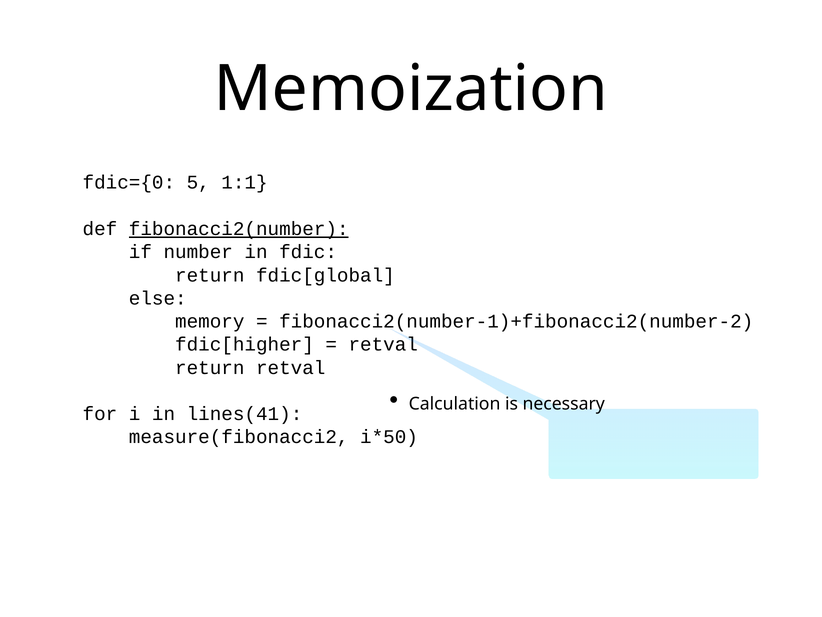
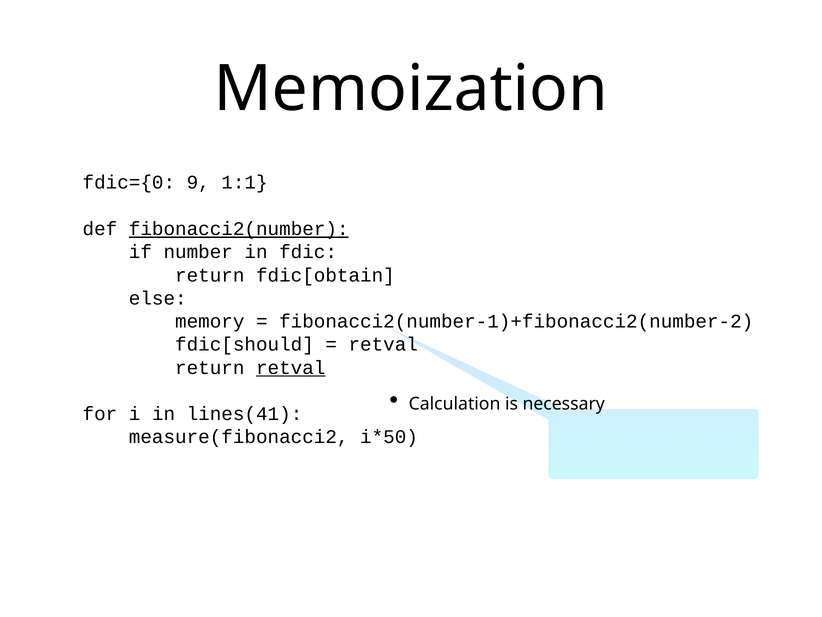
5: 5 -> 9 (198, 182)
fdic[global: fdic[global -> fdic[obtain (325, 275)
fdic[higher: fdic[higher -> fdic[should (244, 344)
retval underline: none -> present (291, 367)
